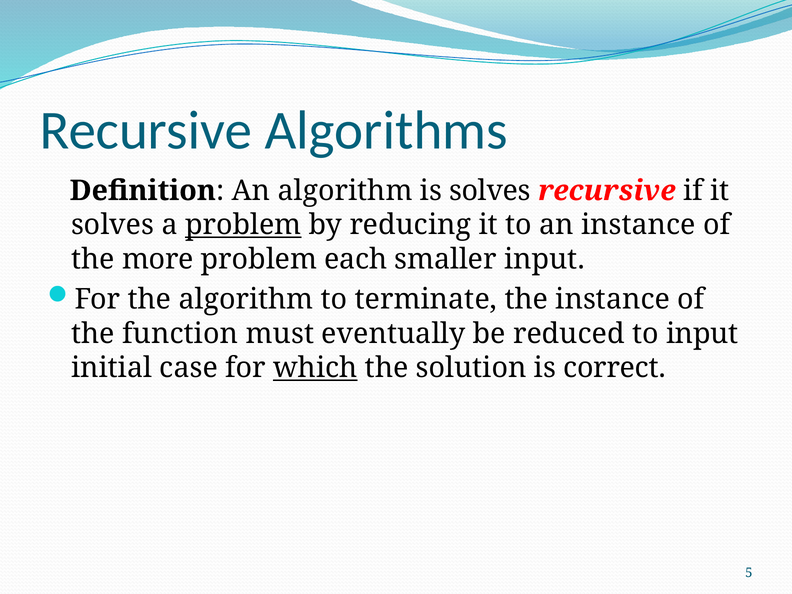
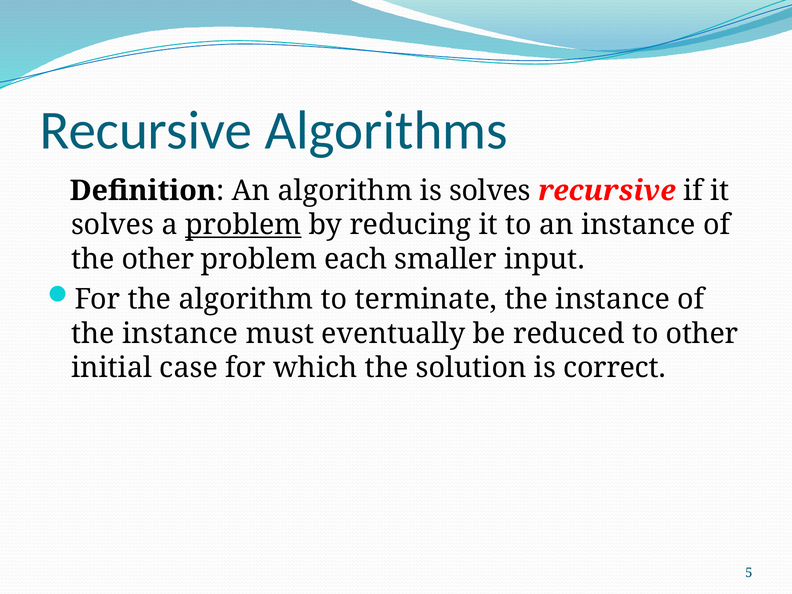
the more: more -> other (158, 259)
function: function -> instance (180, 334)
to input: input -> other (702, 334)
which underline: present -> none (315, 368)
